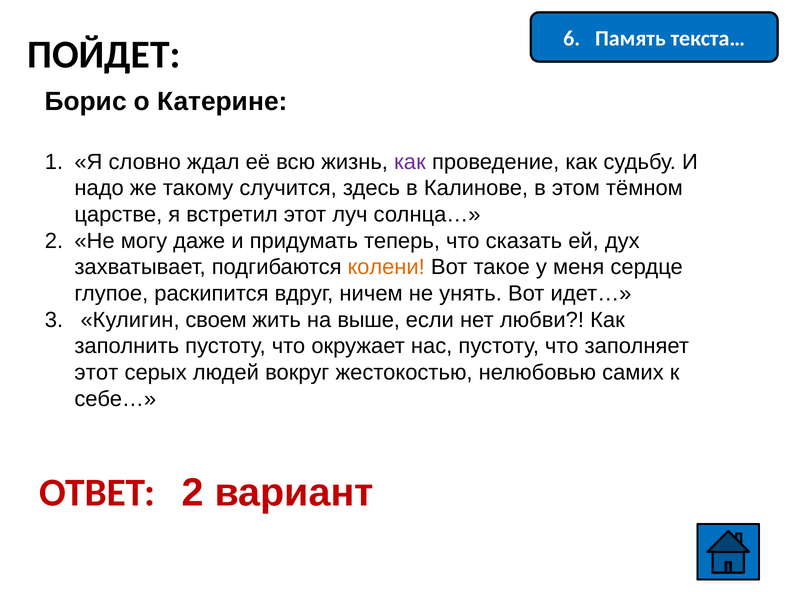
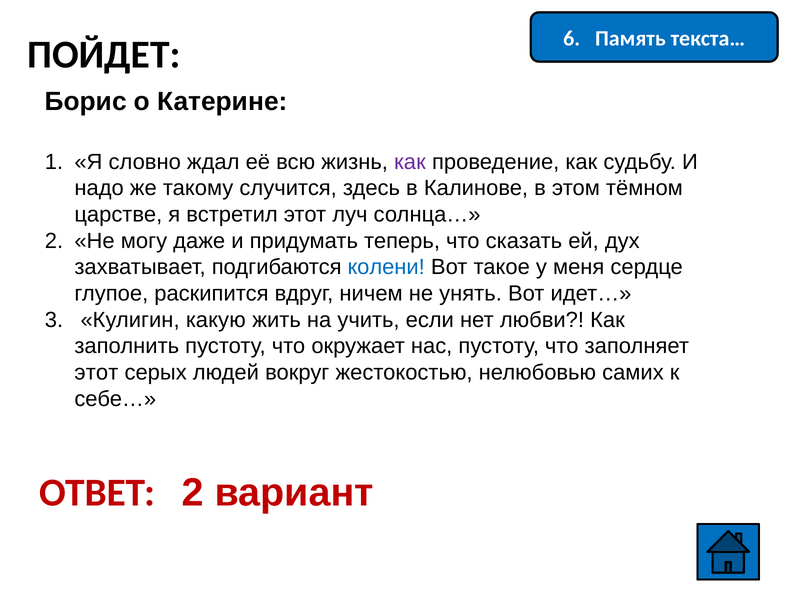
колени colour: orange -> blue (386, 267)
своем: своем -> какую (216, 320)
выше: выше -> учить (369, 320)
